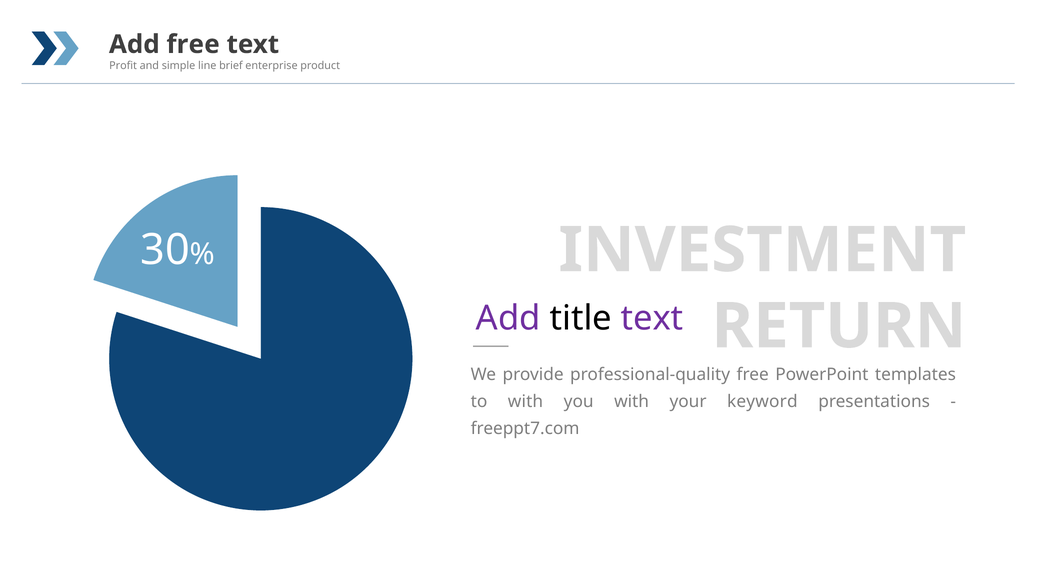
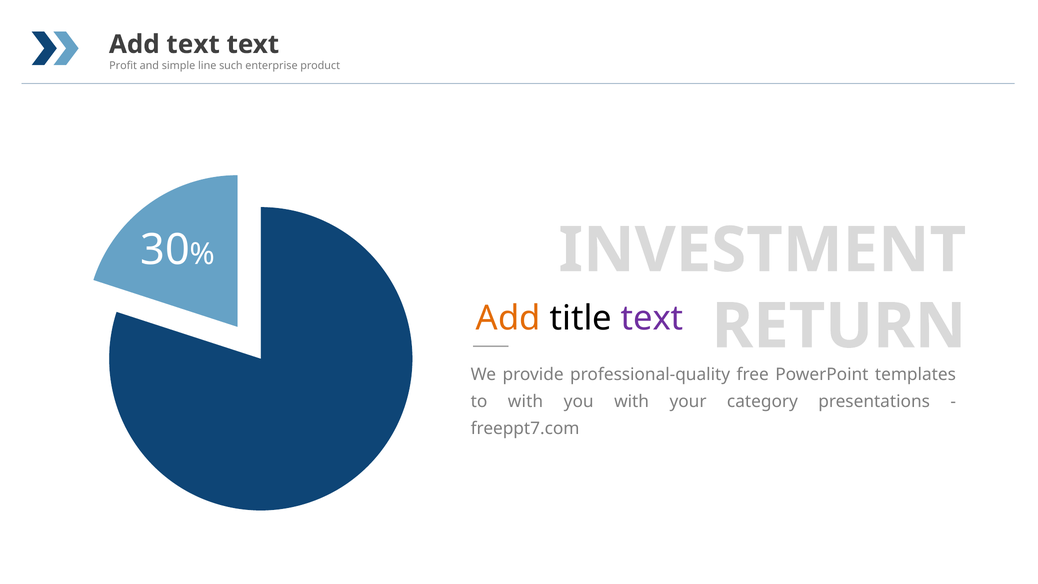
Add free: free -> text (193, 44)
brief: brief -> such (231, 66)
Add colour: purple -> orange (508, 318)
keyword: keyword -> category (762, 402)
